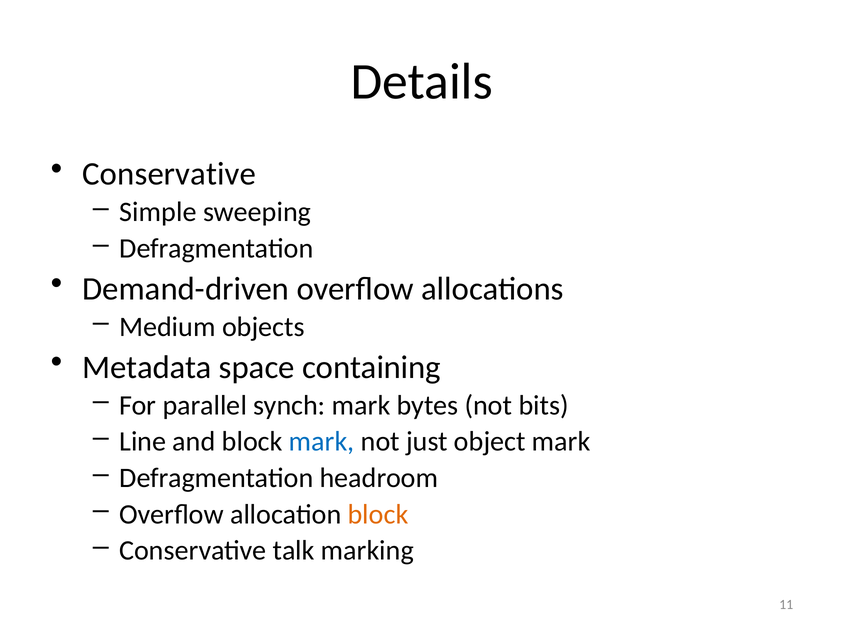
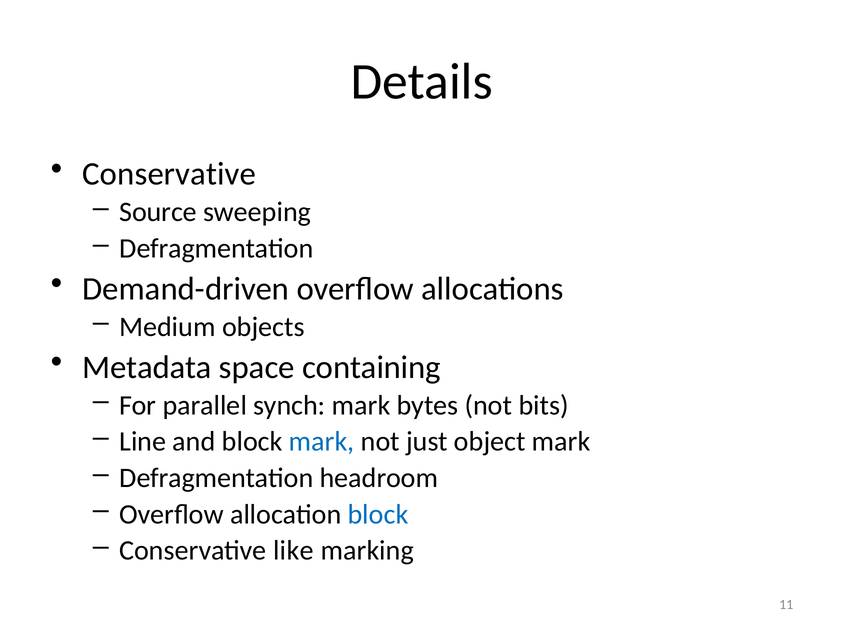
Simple: Simple -> Source (158, 212)
block colour: orange -> blue (378, 514)
talk: talk -> like (293, 551)
